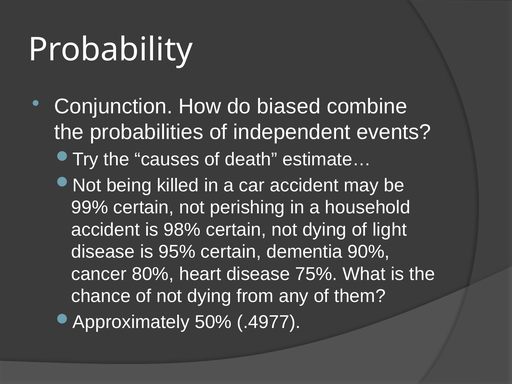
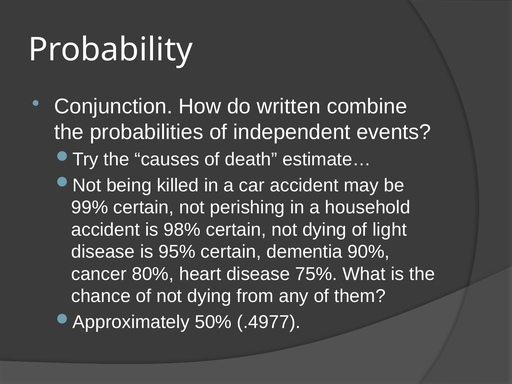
biased: biased -> written (289, 106)
